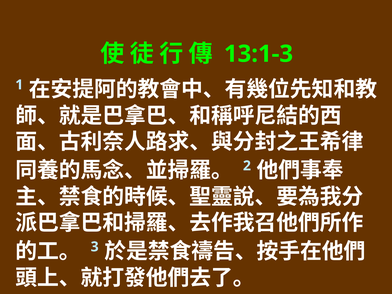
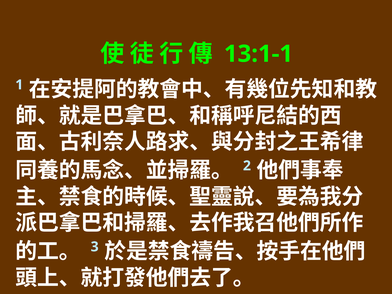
13:1-3: 13:1-3 -> 13:1-1 (258, 54)
